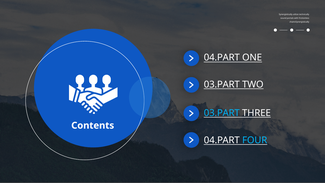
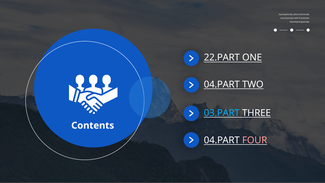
04.PART: 04.PART -> 22.PART (222, 57)
03.PART: 03.PART -> 04.PART (222, 84)
FOUR colour: light blue -> pink (255, 140)
